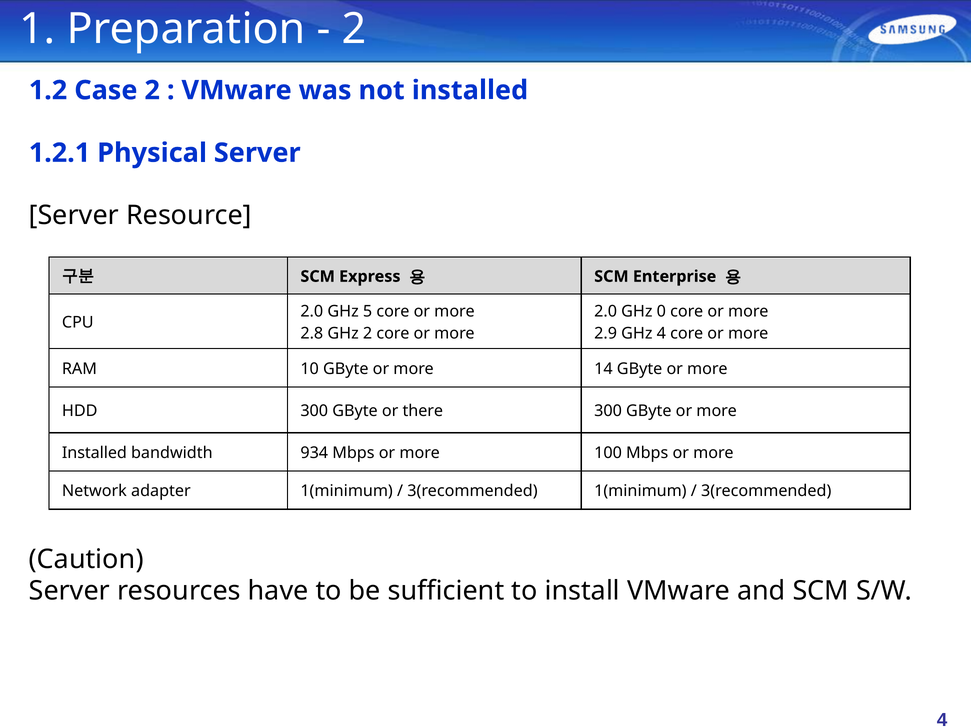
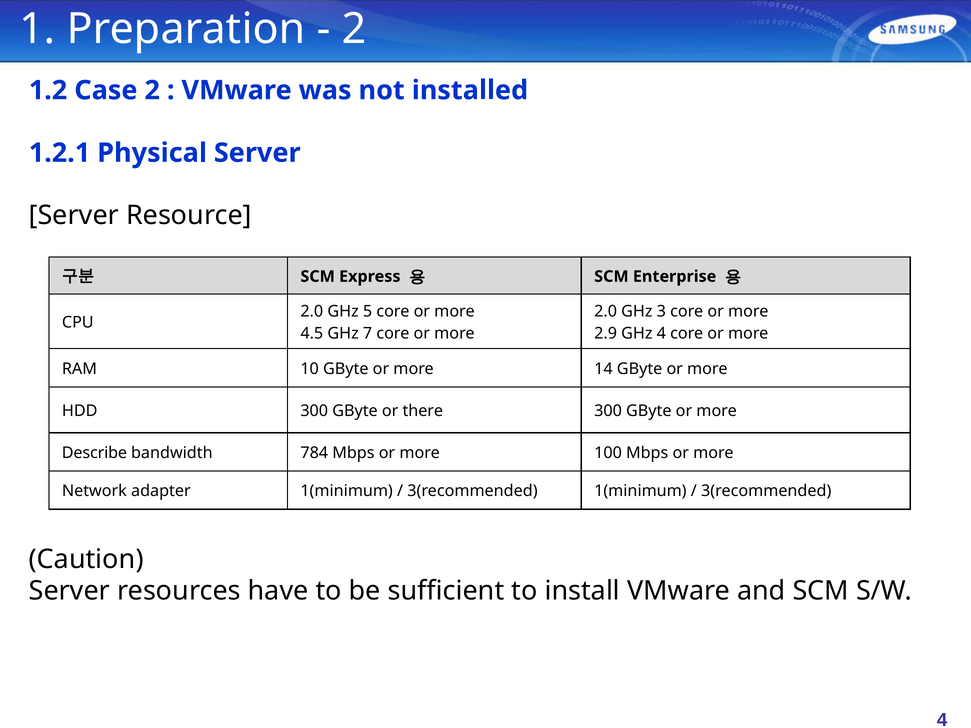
0: 0 -> 3 (661, 311)
2.8: 2.8 -> 4.5 (312, 333)
GHz 2: 2 -> 7 (368, 333)
Installed: Installed -> Describe (94, 453)
934: 934 -> 784 (314, 453)
